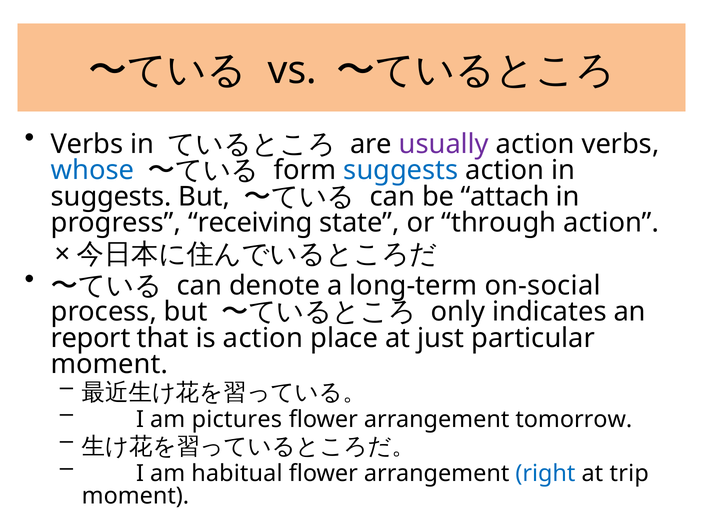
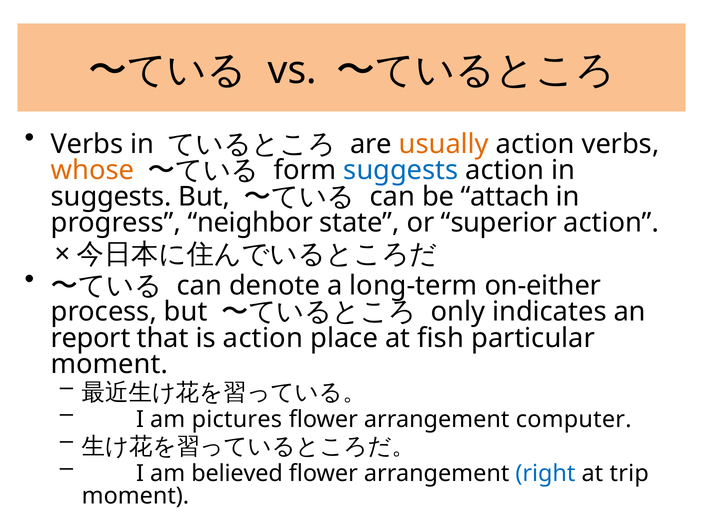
usually colour: purple -> orange (444, 144)
whose colour: blue -> orange (93, 170)
receiving: receiving -> neighbor (250, 223)
through: through -> superior (499, 223)
on-social: on-social -> on-either (543, 285)
just: just -> fish (441, 338)
tomorrow: tomorrow -> computer (574, 419)
habitual: habitual -> believed (237, 473)
